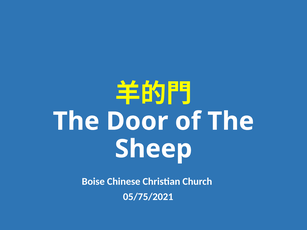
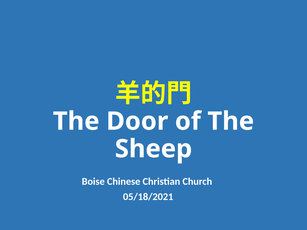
05/75/2021: 05/75/2021 -> 05/18/2021 (148, 197)
